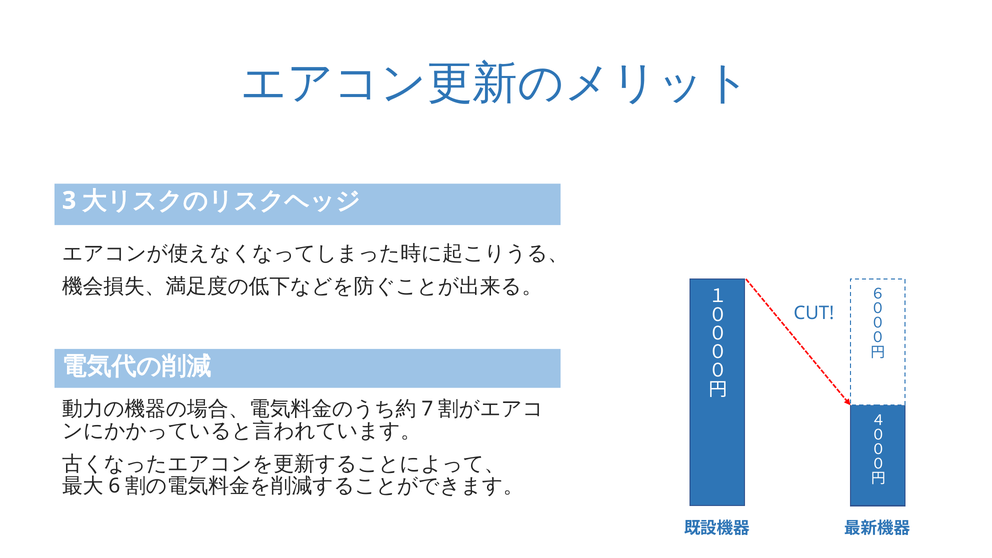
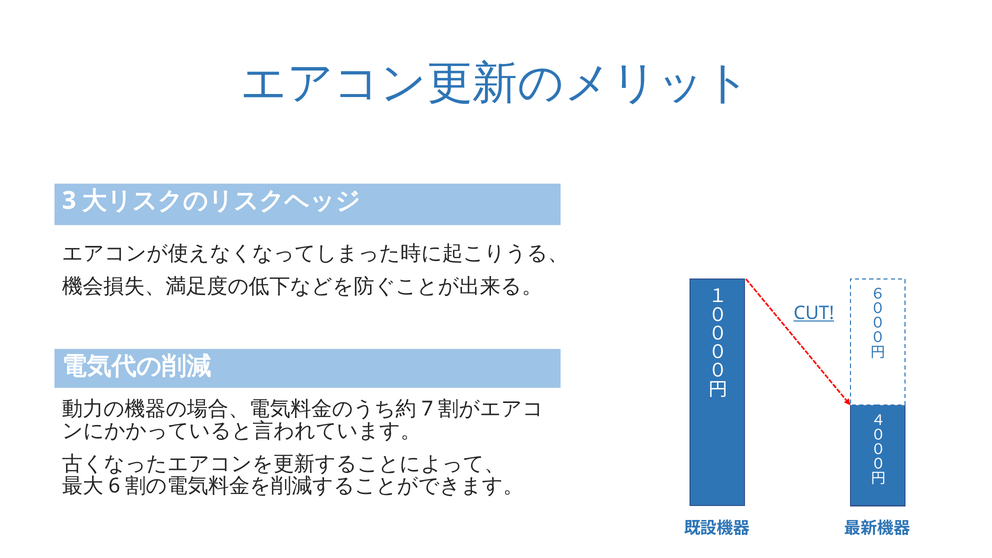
CUT underline: none -> present (814, 313)
